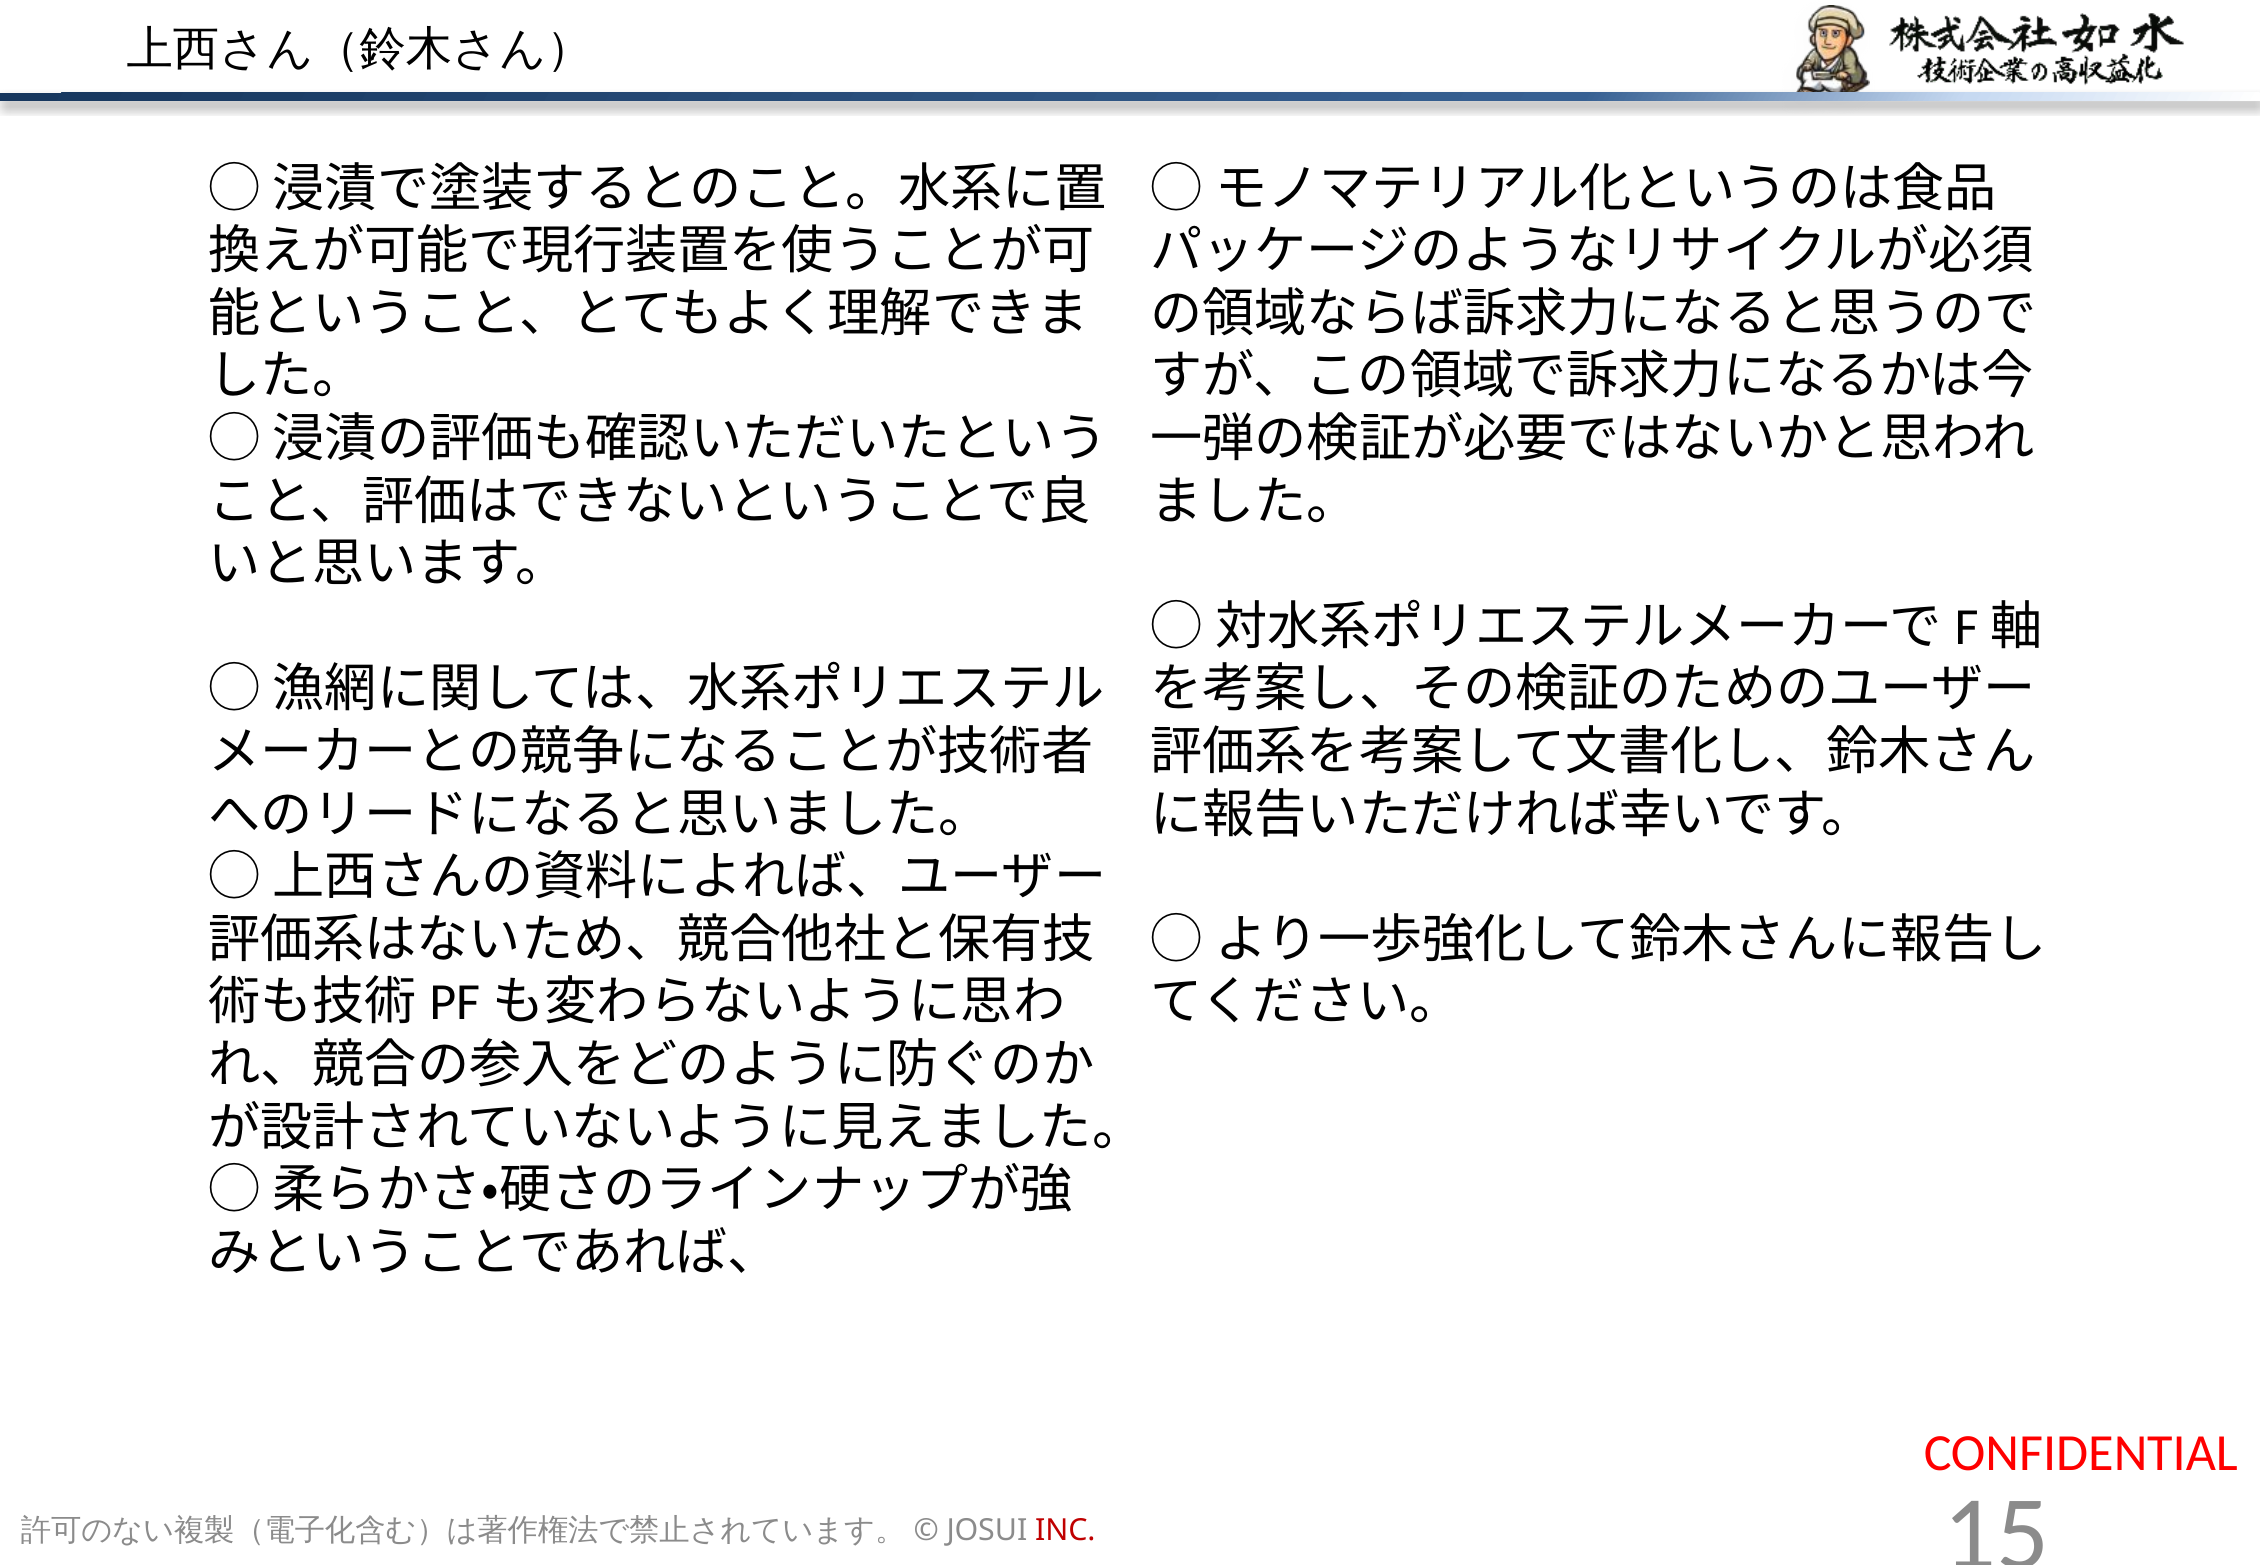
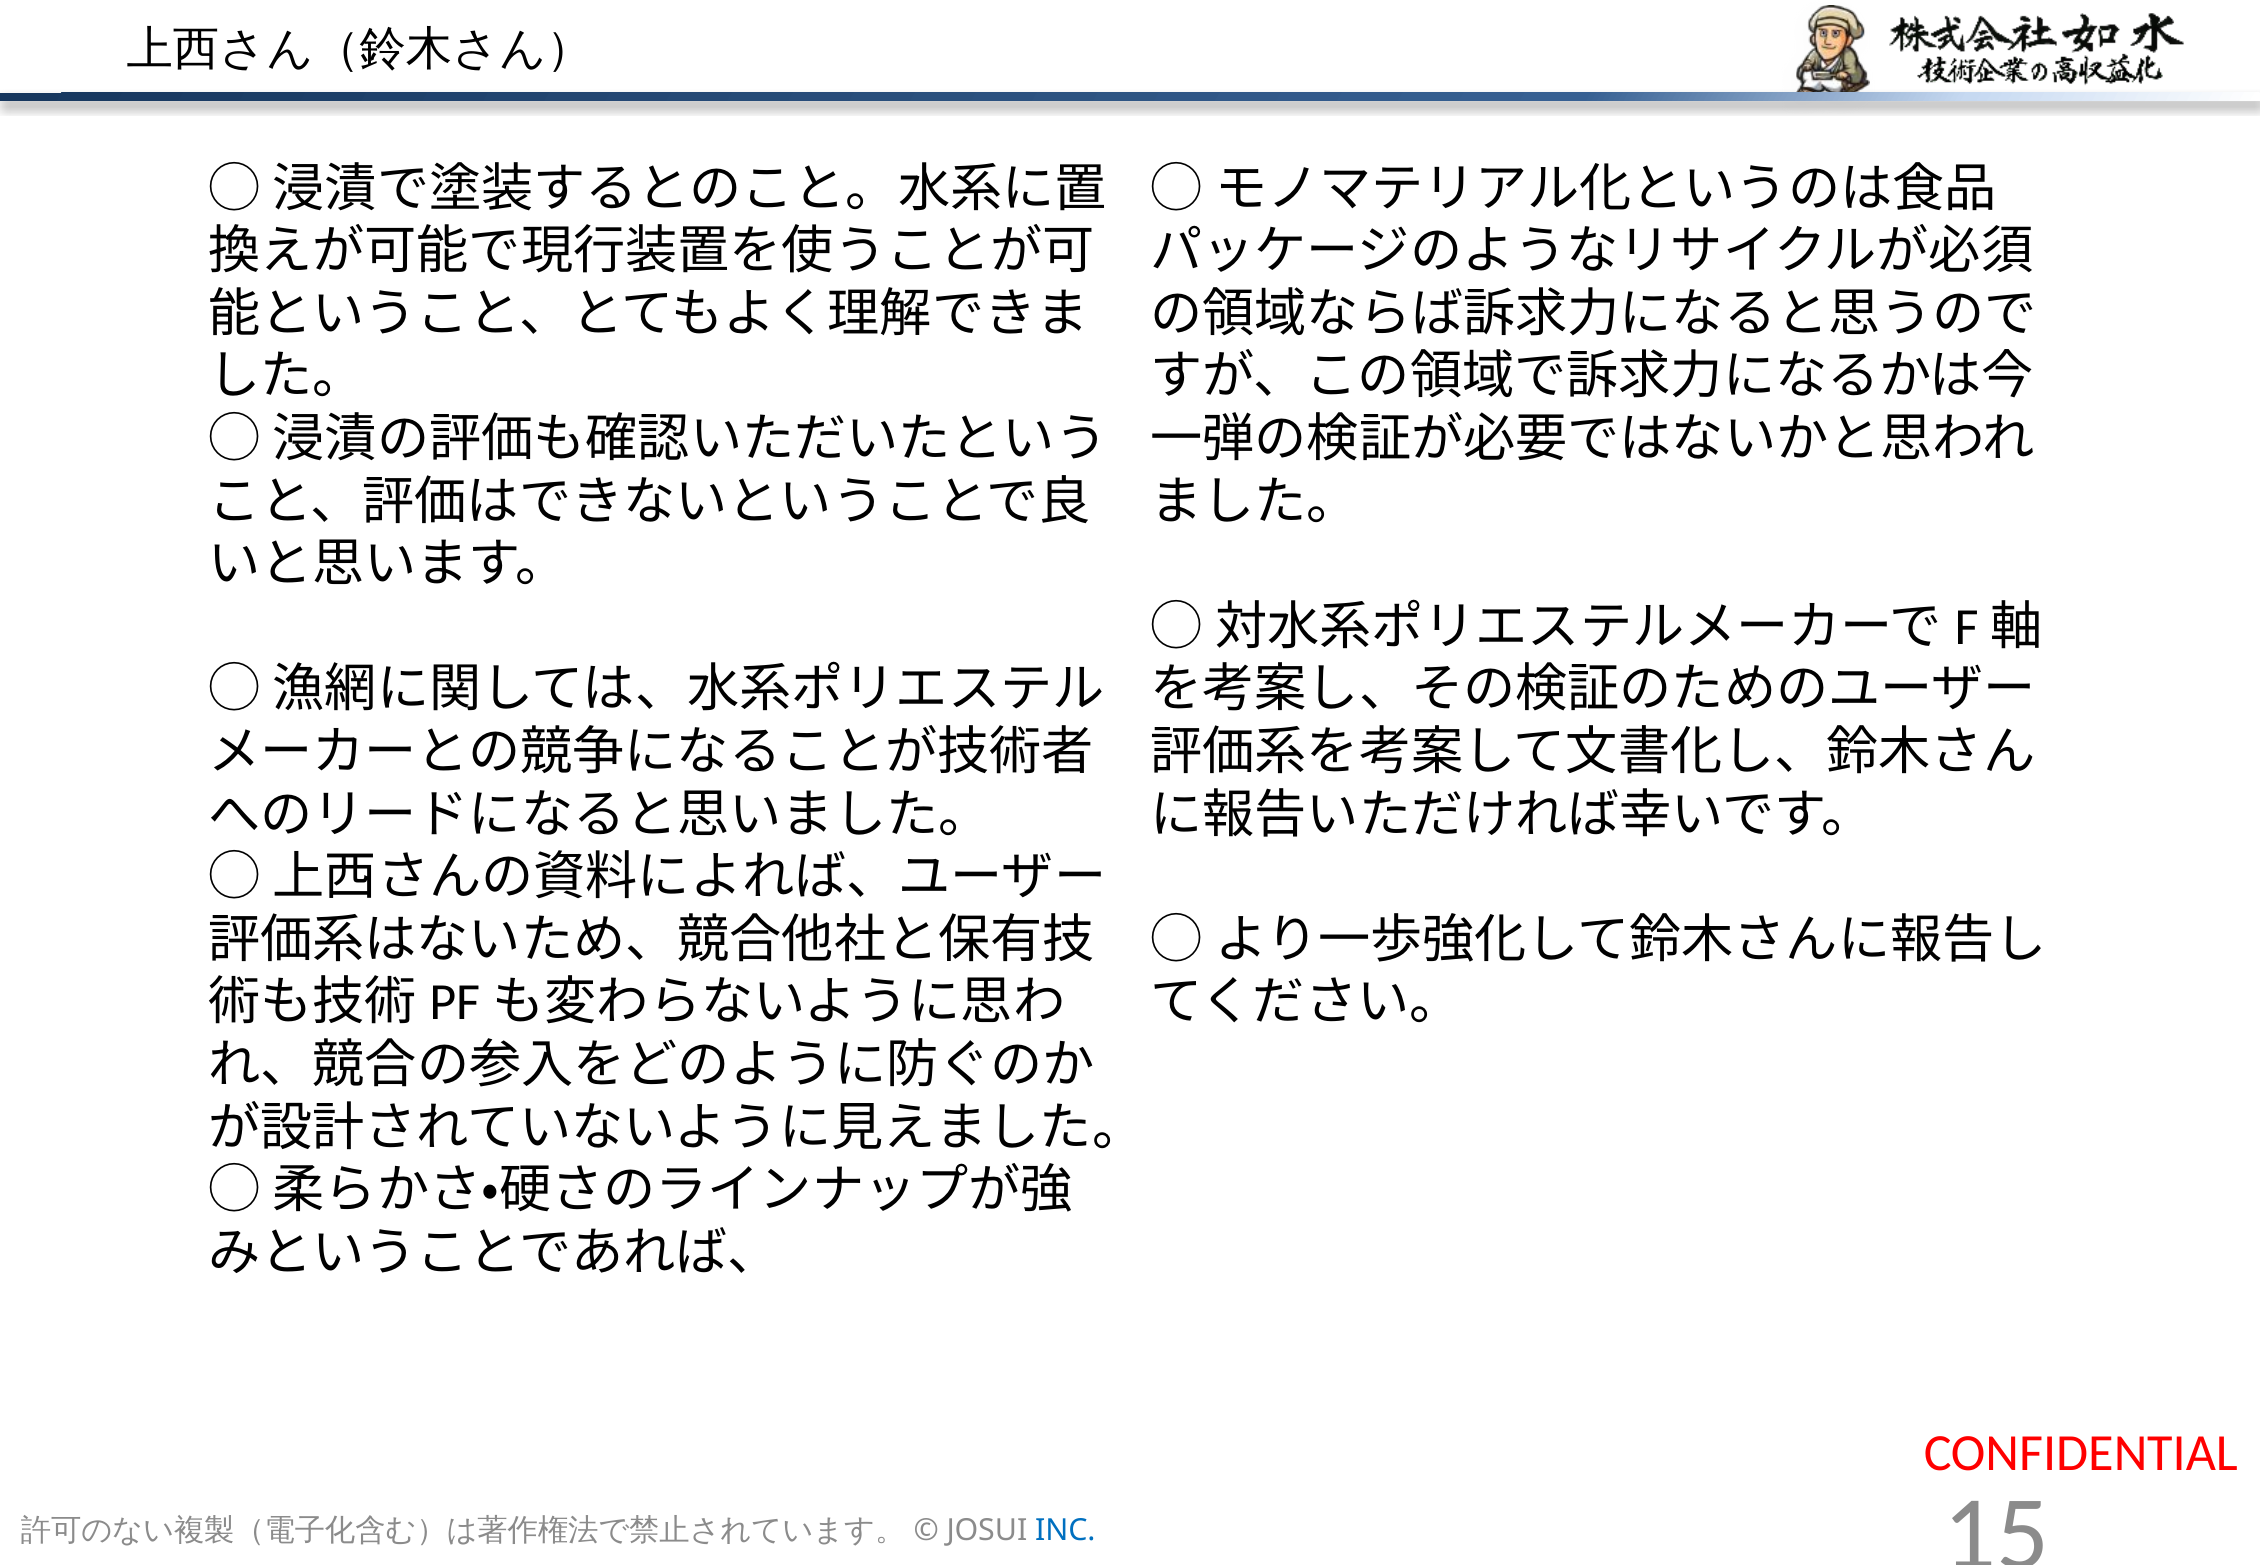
INC colour: red -> blue (1065, 1530)
